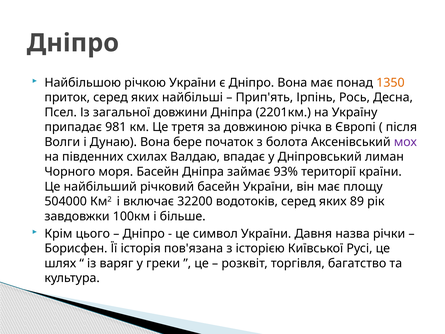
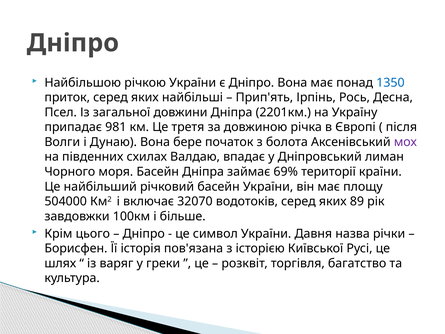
1350 colour: orange -> blue (390, 83)
93%: 93% -> 69% (286, 172)
32200: 32200 -> 32070 (195, 201)
